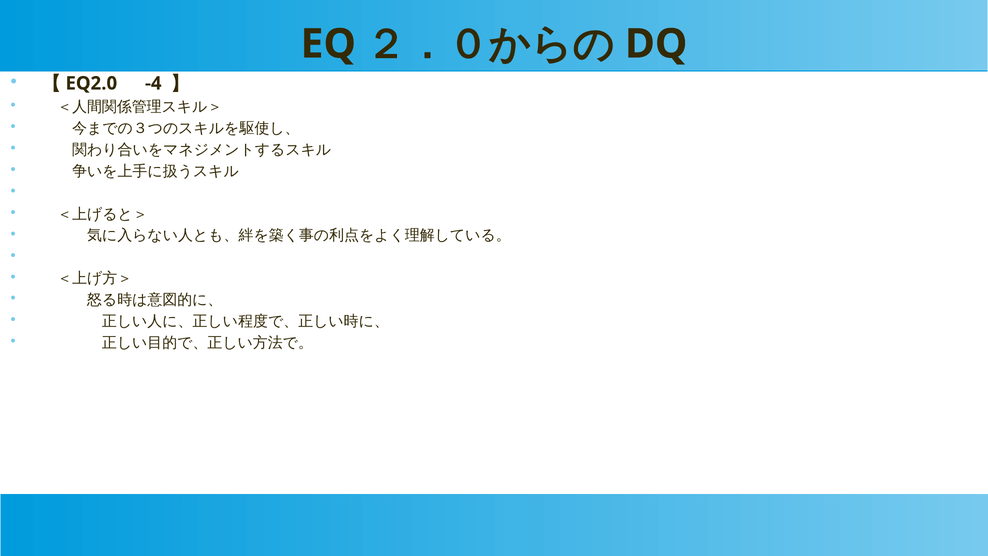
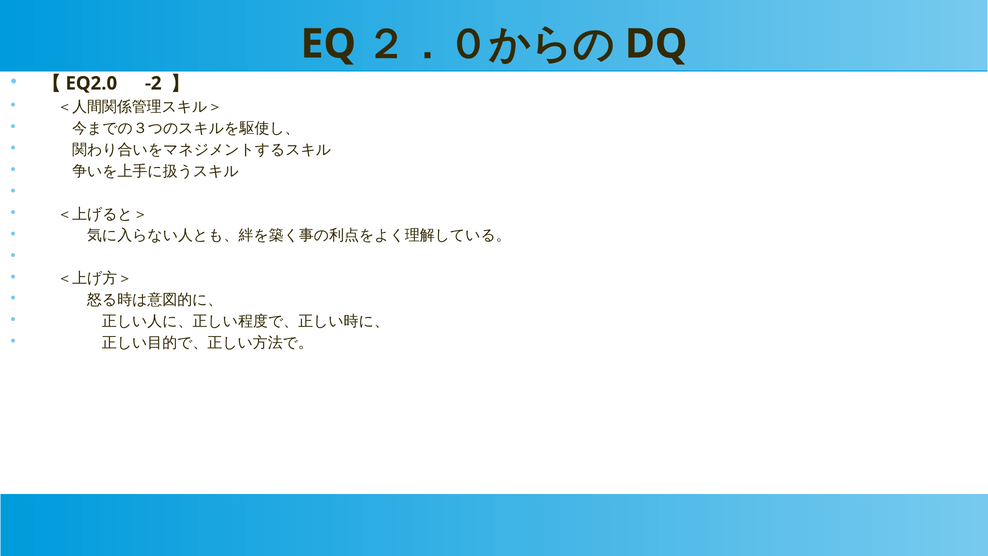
-4: -4 -> -2 (153, 83)
